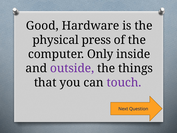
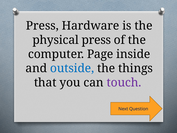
Good: Good -> Press (42, 26)
Only: Only -> Page (100, 54)
outside colour: purple -> blue (72, 68)
